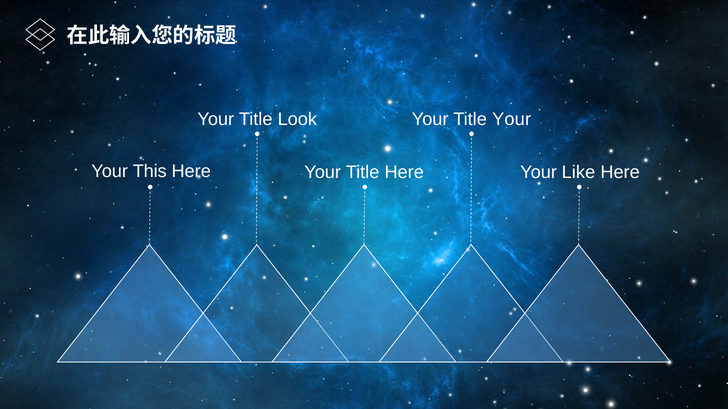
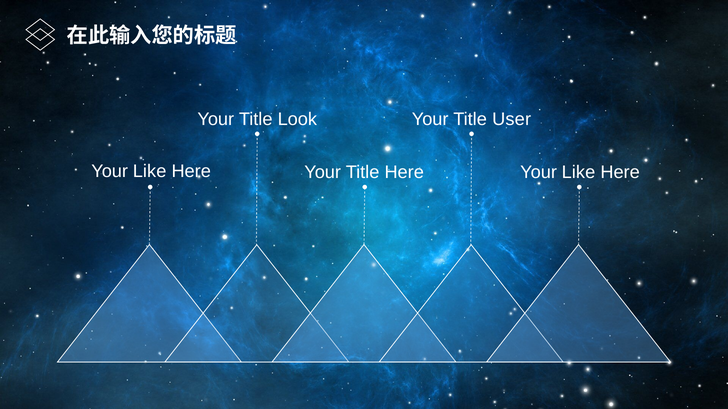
Title Your: Your -> User (512, 120)
This: This -> Like (150, 172)
